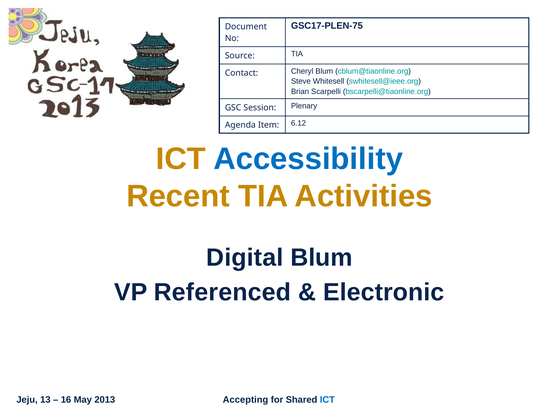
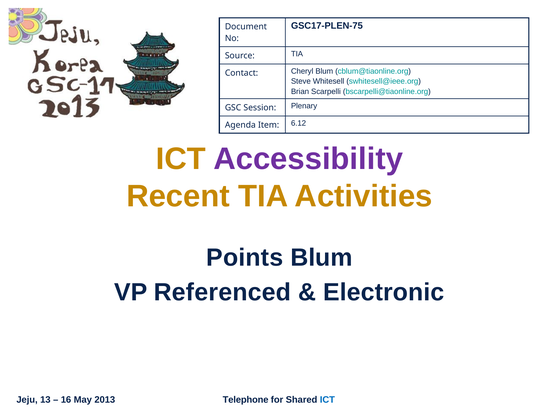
Accessibility colour: blue -> purple (308, 159)
Digital: Digital -> Points (245, 257)
Accepting: Accepting -> Telephone (246, 399)
